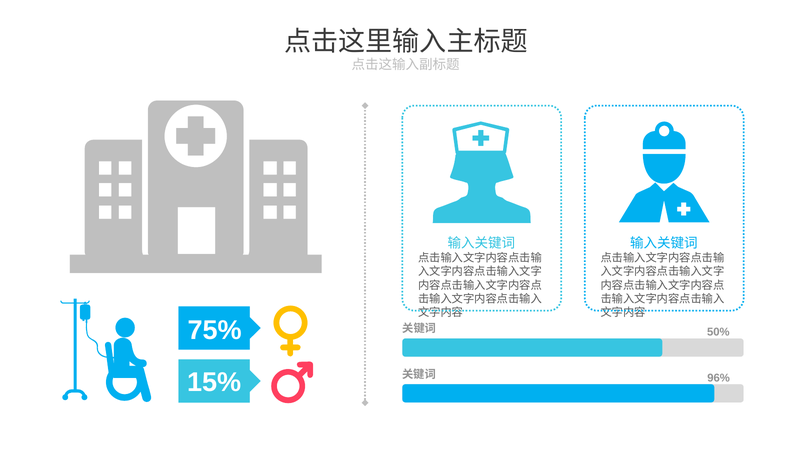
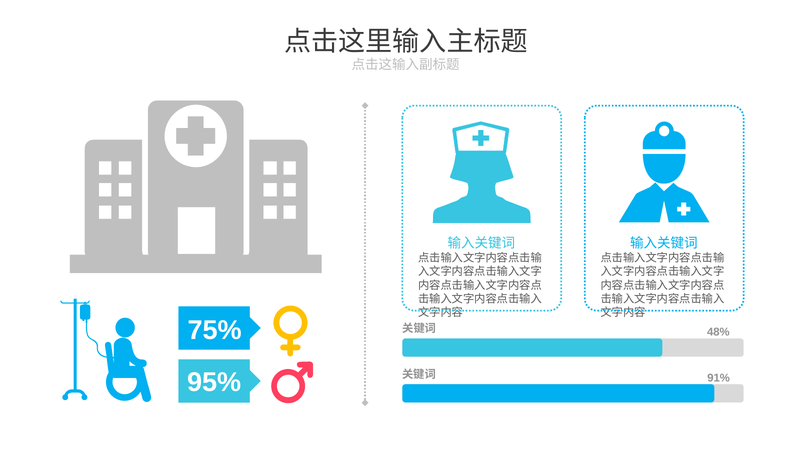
50%: 50% -> 48% (718, 332)
15%: 15% -> 95% (214, 382)
96%: 96% -> 91% (719, 378)
